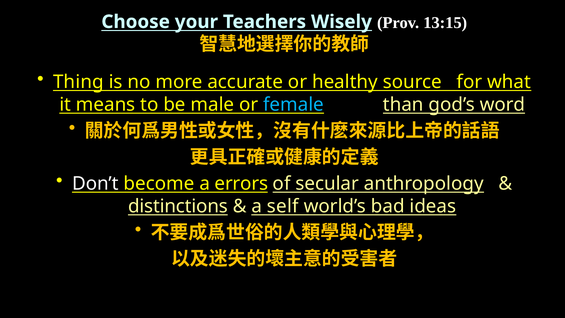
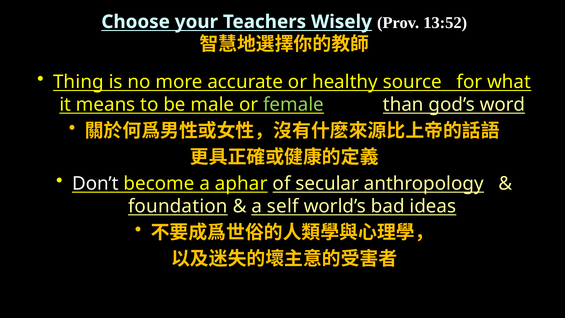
13:15: 13:15 -> 13:52 (445, 23)
female colour: light blue -> light green (294, 104)
errors: errors -> aphar (241, 184)
distinctions: distinctions -> foundation (178, 206)
